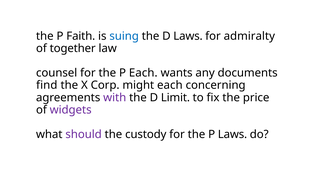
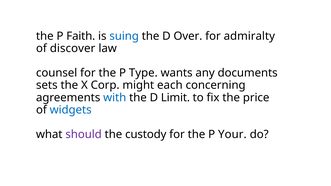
D Laws: Laws -> Over (188, 36)
together: together -> discover (73, 48)
P Each: Each -> Type (143, 73)
find: find -> sets (47, 85)
with colour: purple -> blue (115, 98)
widgets colour: purple -> blue (71, 110)
P Laws: Laws -> Your (232, 134)
